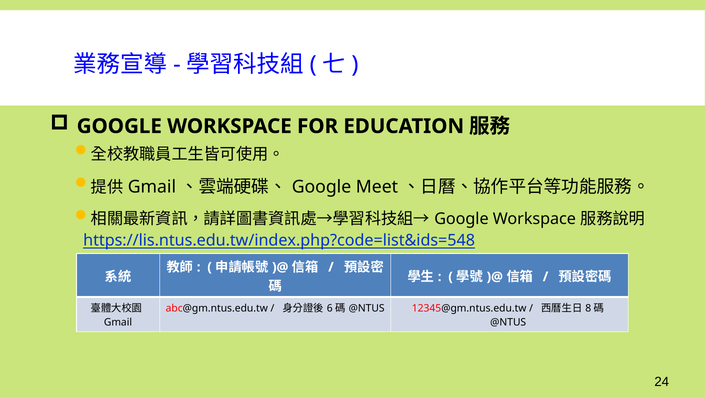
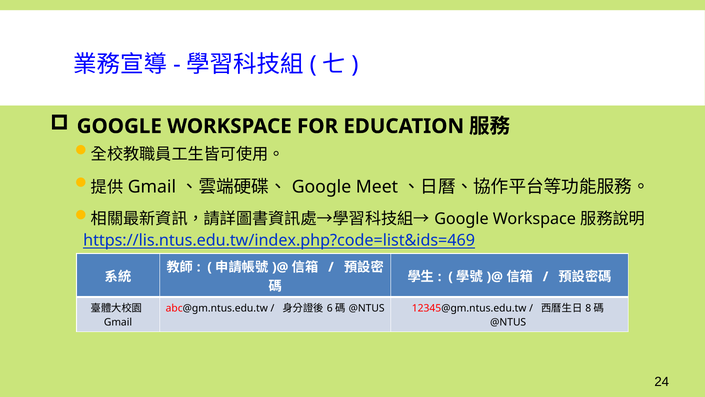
https://lis.ntus.edu.tw/index.php?code=list&ids=548: https://lis.ntus.edu.tw/index.php?code=list&ids=548 -> https://lis.ntus.edu.tw/index.php?code=list&ids=469 (279, 240)
